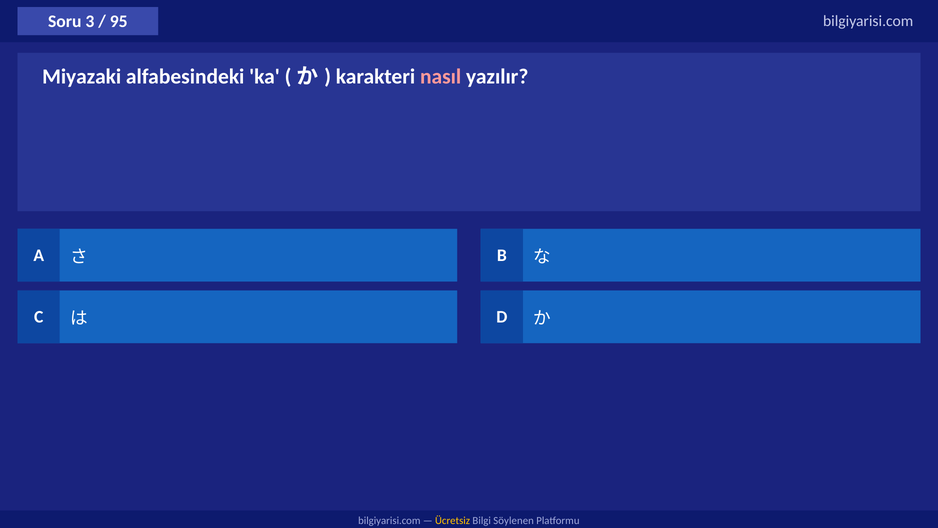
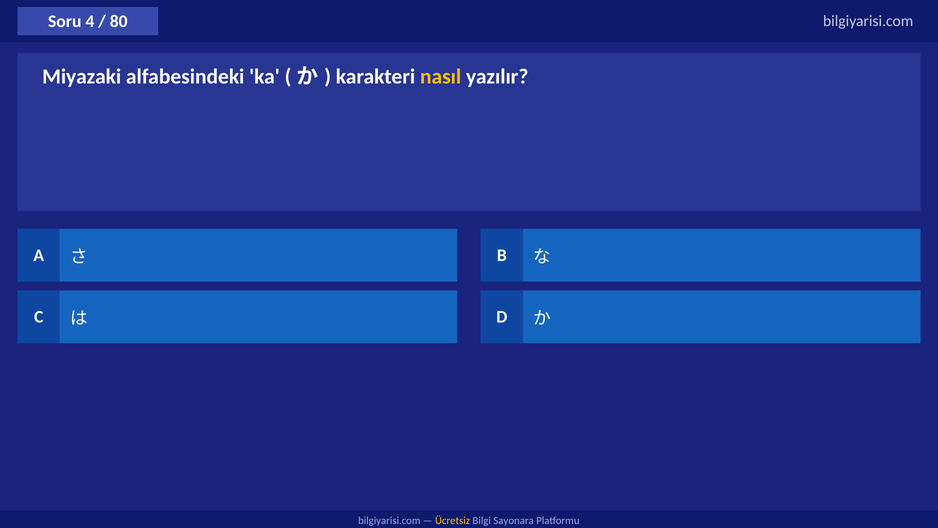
3: 3 -> 4 (90, 21)
95: 95 -> 80 (119, 21)
nasıl colour: pink -> yellow (441, 77)
Söylenen: Söylenen -> Sayonara (514, 520)
